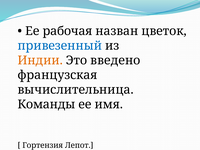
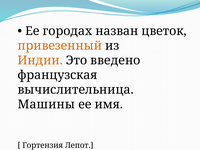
рабочая: рабочая -> городах (67, 31)
привезенный colour: blue -> orange (60, 46)
Команды: Команды -> Машины (46, 104)
